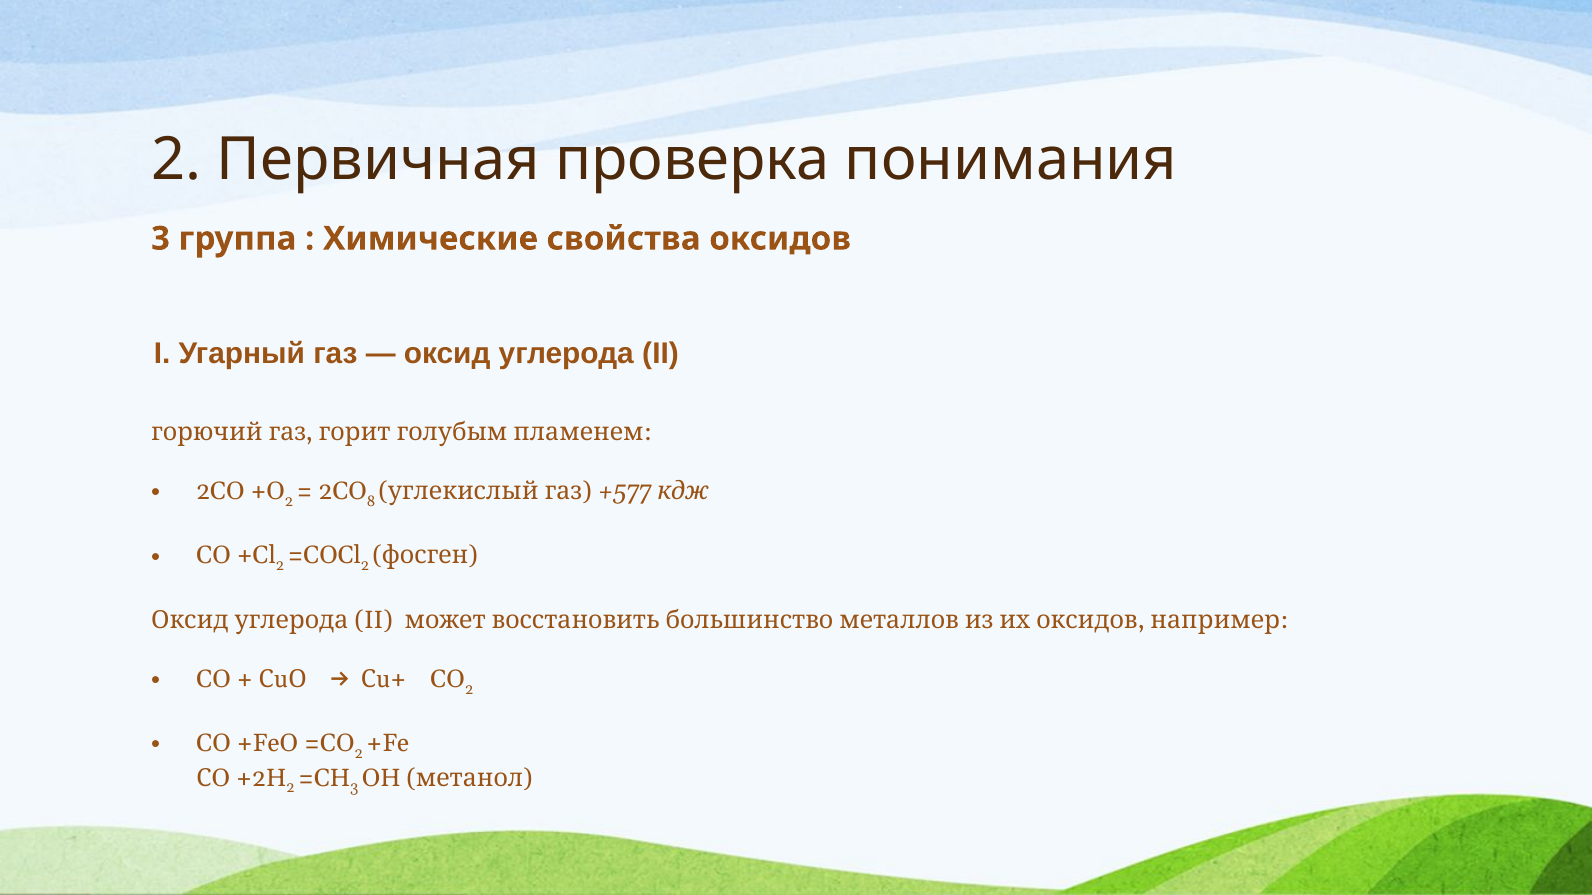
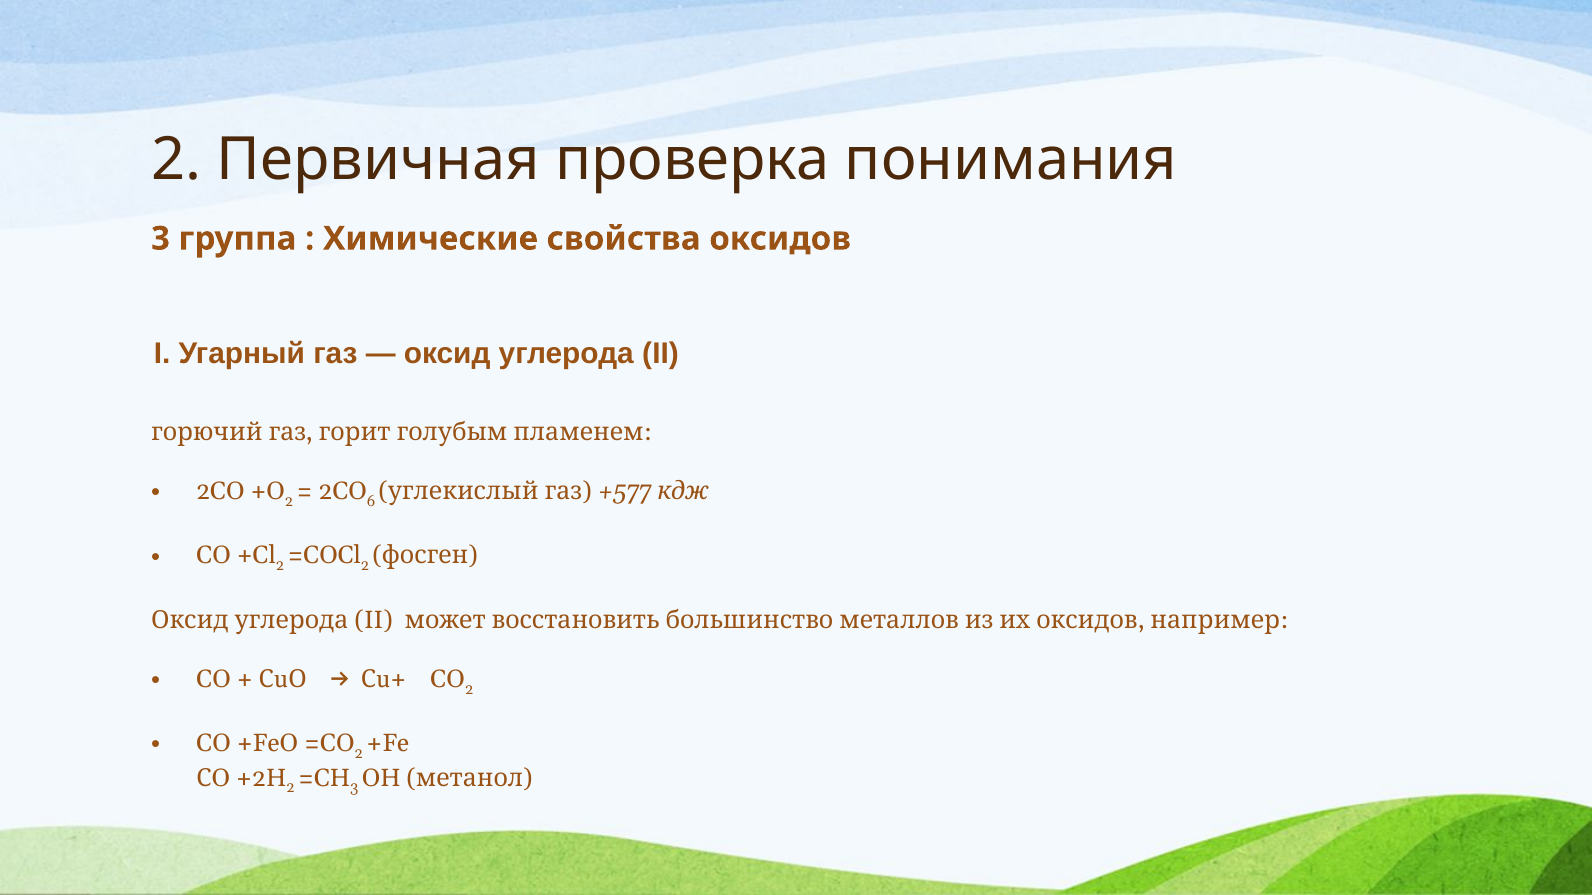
8: 8 -> 6 (371, 502)
